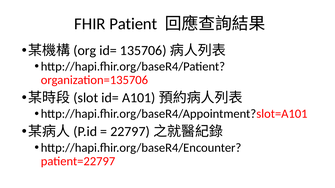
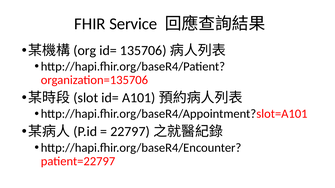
Patient: Patient -> Service (133, 24)
